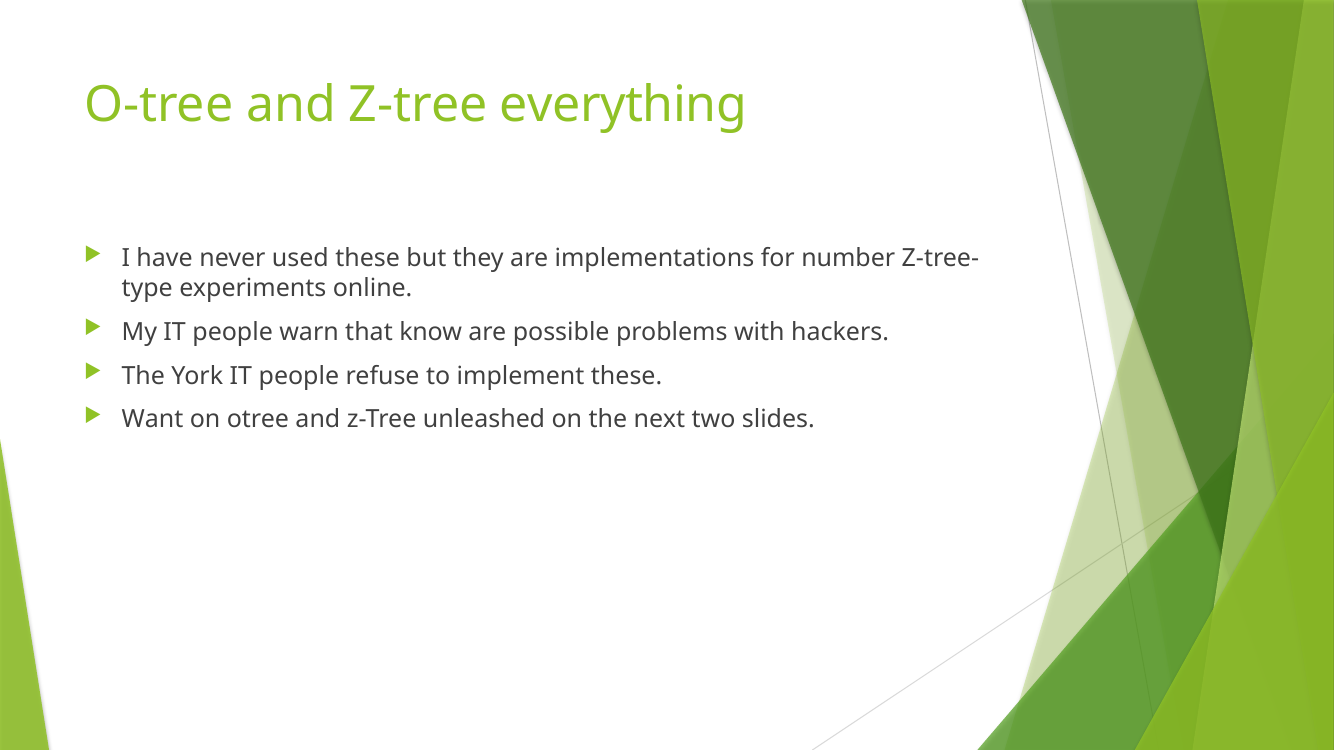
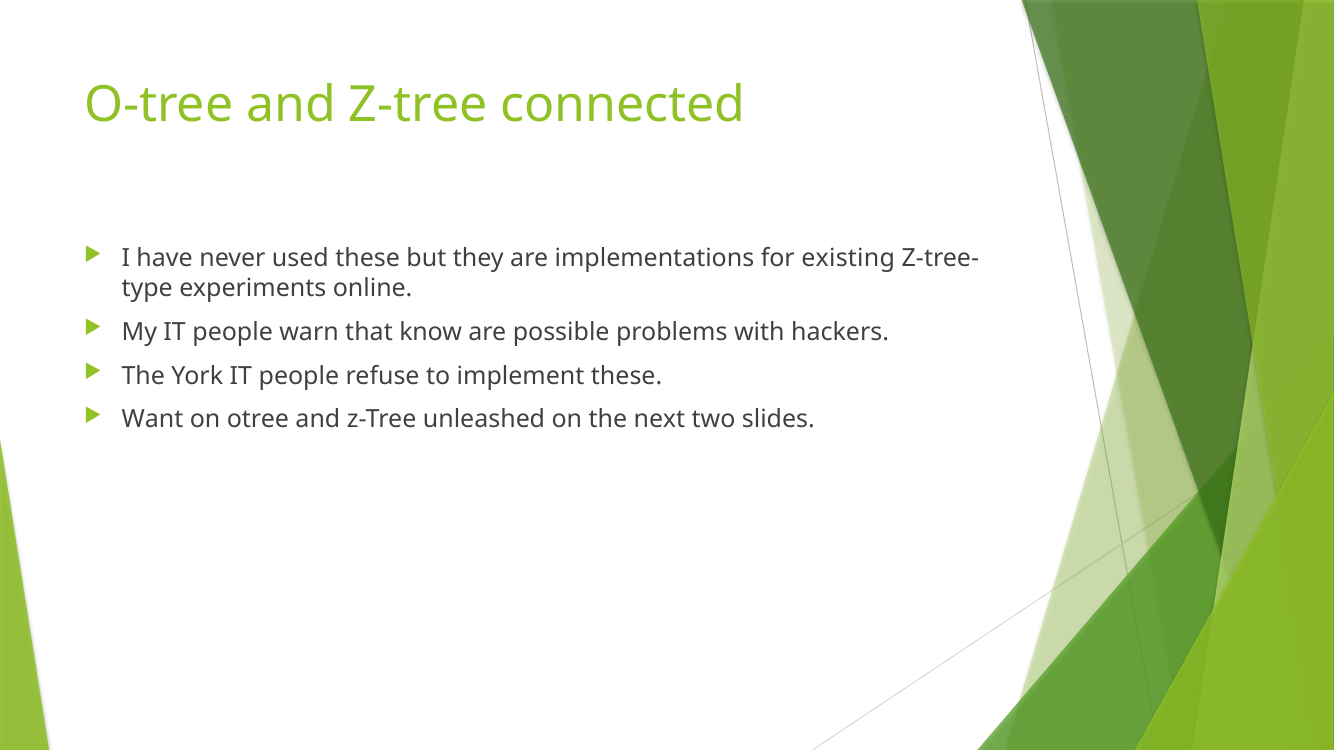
everything: everything -> connected (623, 105)
number: number -> existing (848, 258)
